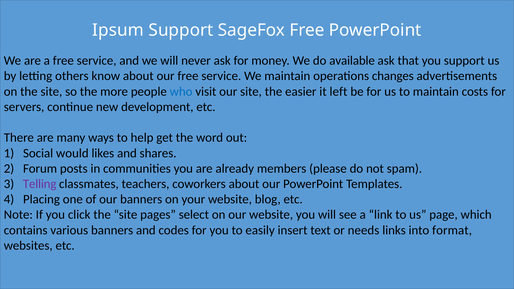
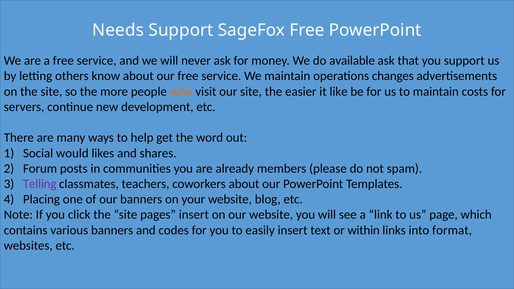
Ipsum: Ipsum -> Needs (118, 30)
who colour: blue -> orange (181, 91)
left: left -> like (339, 91)
pages select: select -> insert (194, 215)
needs: needs -> within (364, 230)
